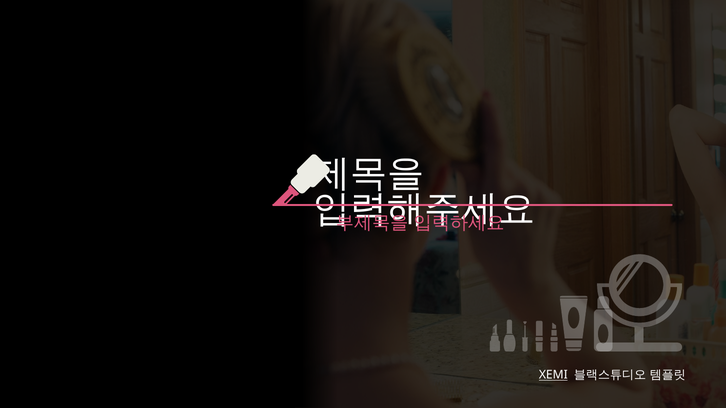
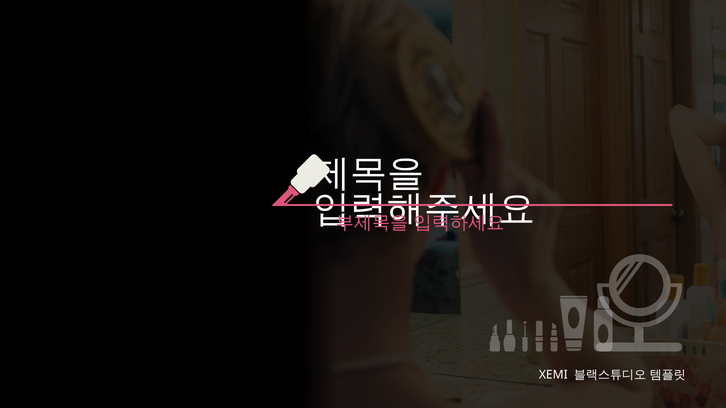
XEMI underline: present -> none (553, 375)
